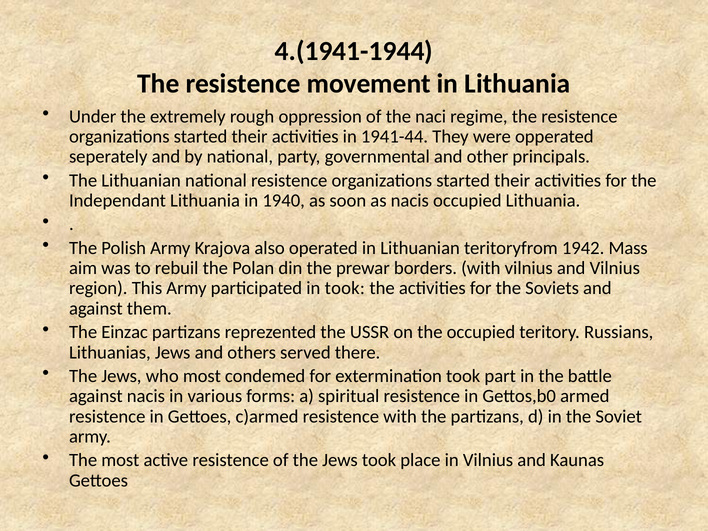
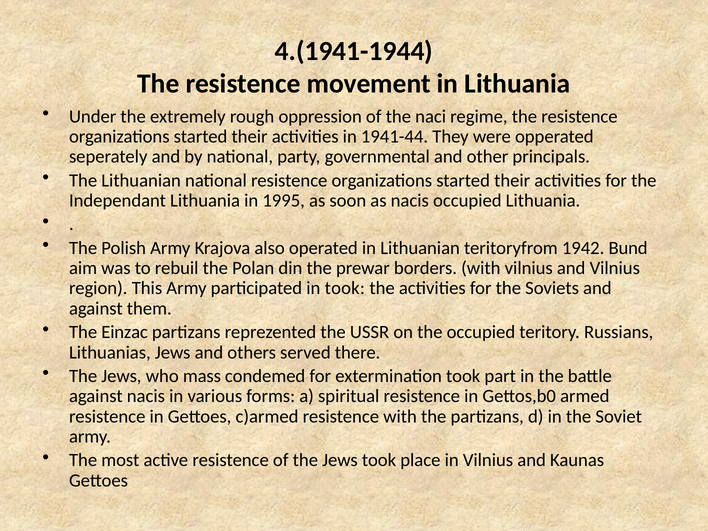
1940: 1940 -> 1995 (284, 201)
Mass: Mass -> Bund (628, 248)
who most: most -> mass (202, 376)
